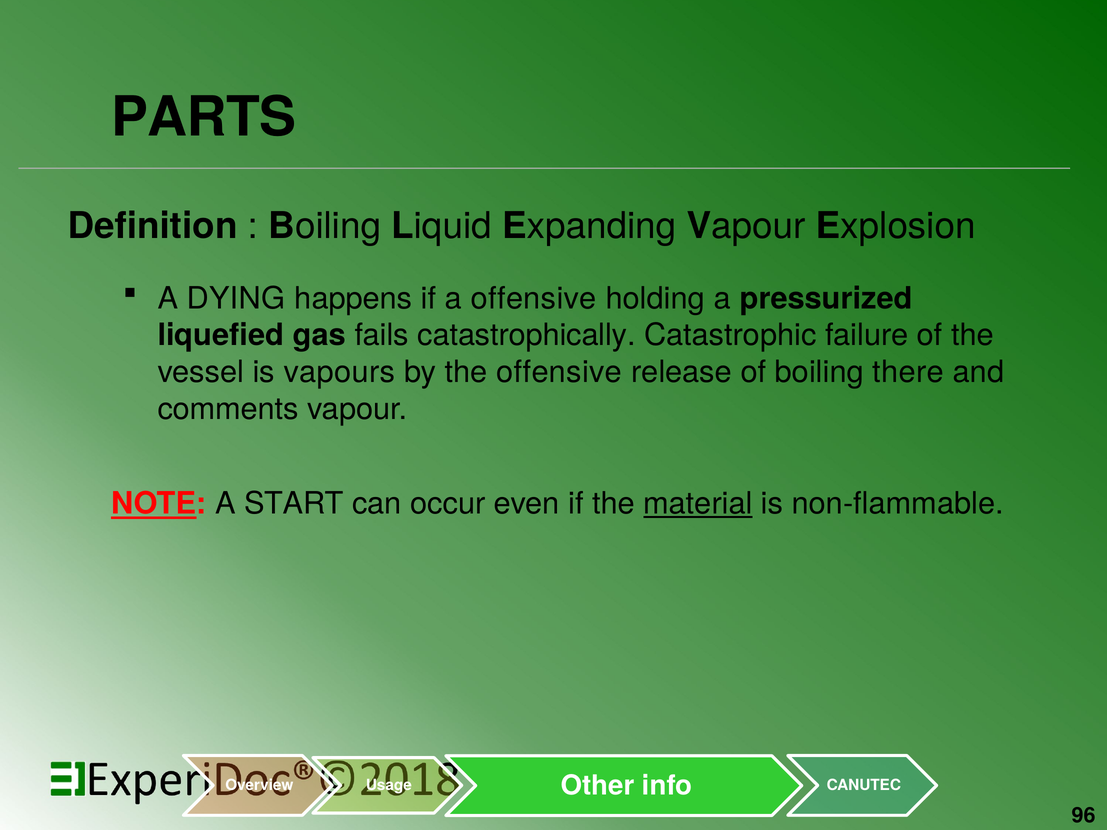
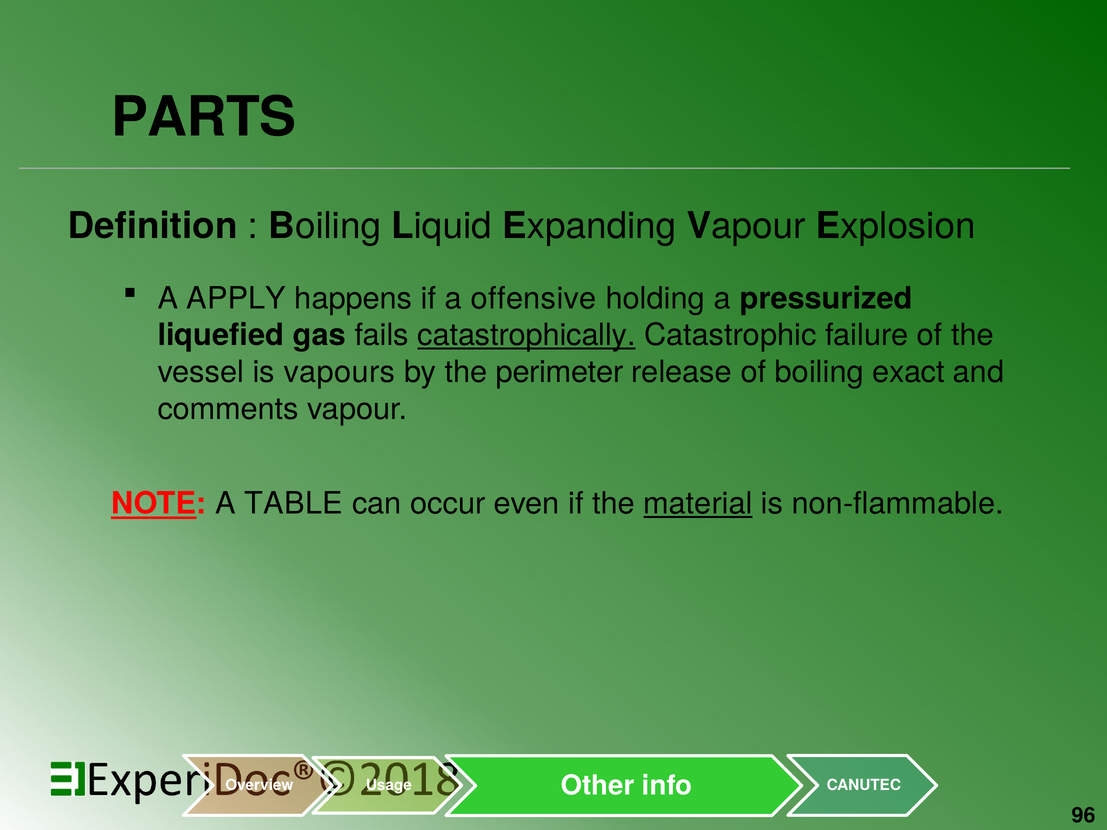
DYING: DYING -> APPLY (236, 298)
catastrophically underline: none -> present (527, 335)
the offensive: offensive -> perimeter (560, 372)
there: there -> exact (908, 372)
START: START -> TABLE (294, 504)
